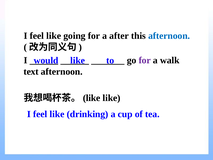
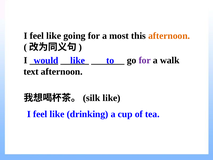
after: after -> most (119, 36)
afternoon colour: blue -> orange (169, 36)
like: like -> silk (92, 98)
